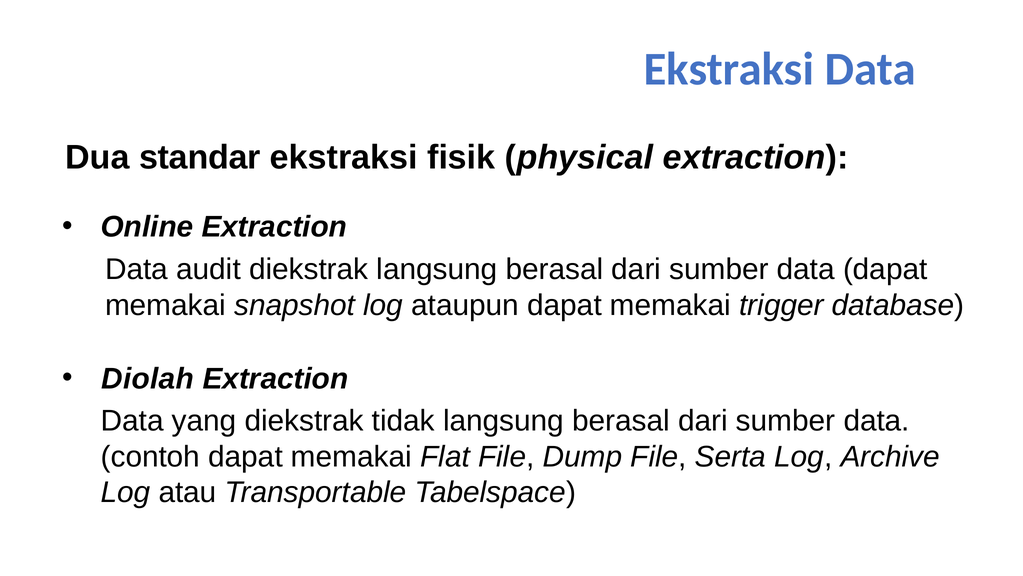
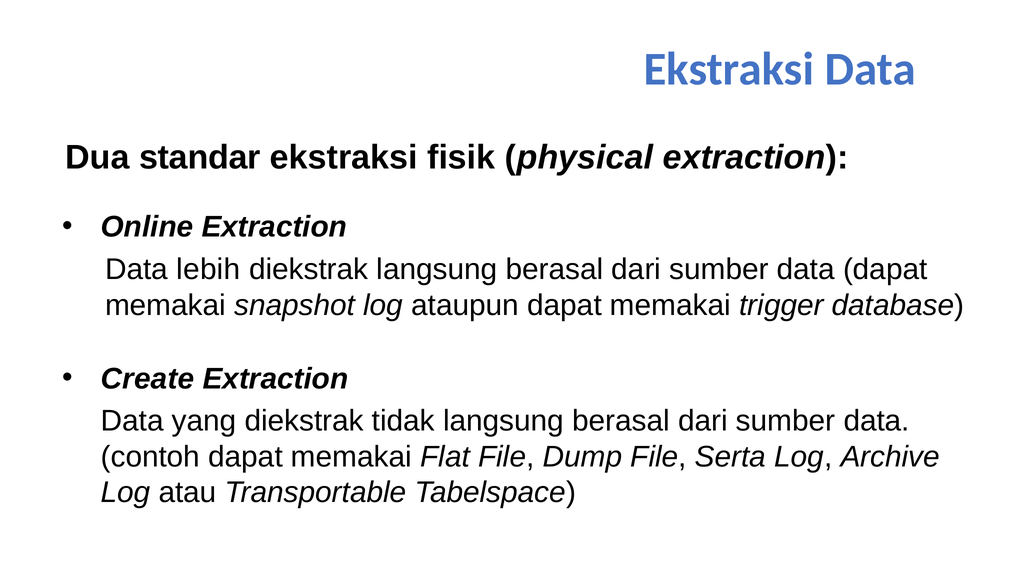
audit: audit -> lebih (208, 269)
Diolah: Diolah -> Create (148, 378)
